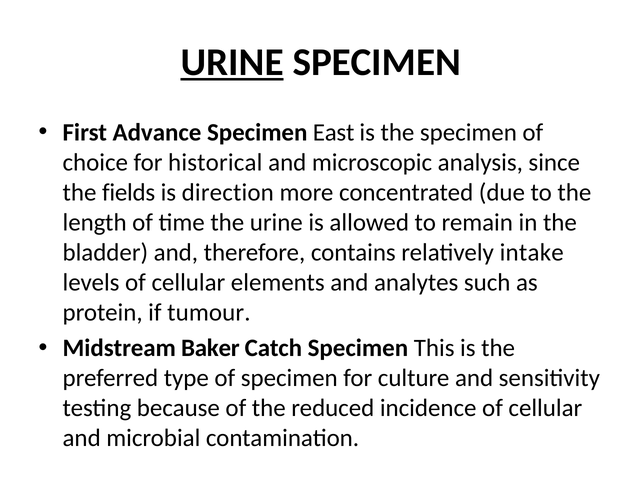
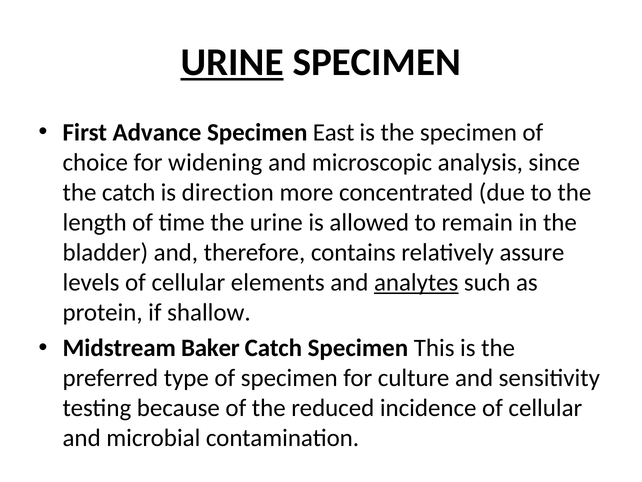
historical: historical -> widening (215, 162)
the fields: fields -> catch (129, 192)
intake: intake -> assure (532, 252)
analytes underline: none -> present (416, 282)
tumour: tumour -> shallow (209, 312)
